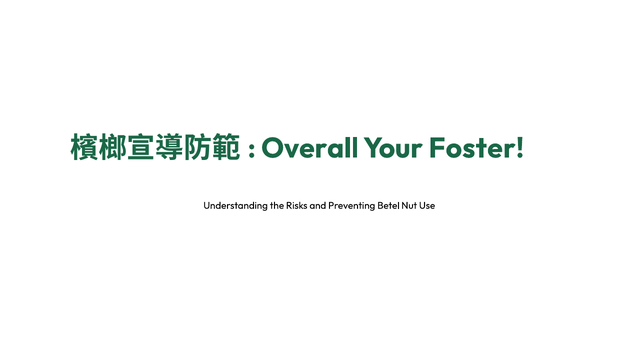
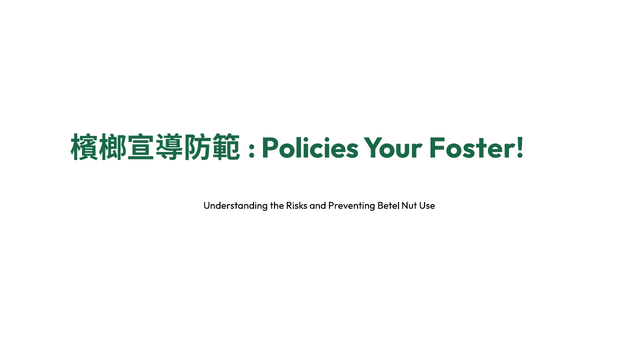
Overall: Overall -> Policies (310, 148)
